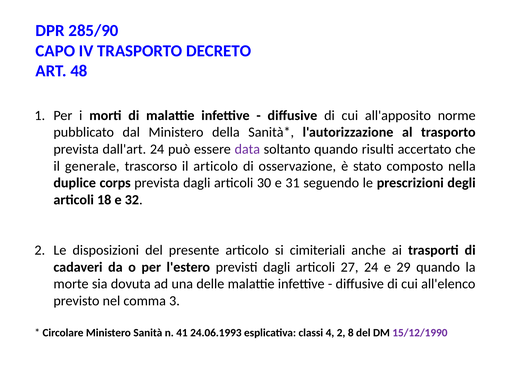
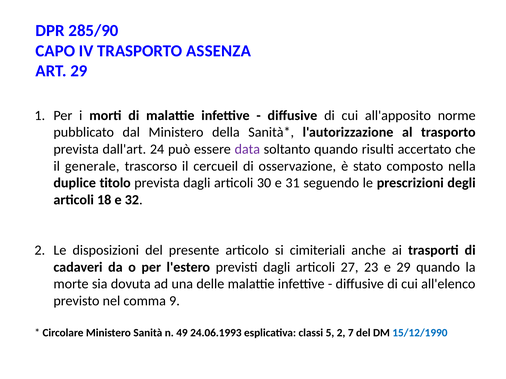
DECRETO: DECRETO -> ASSENZA (219, 51)
ART 48: 48 -> 29 (79, 71)
il articolo: articolo -> cercueil (216, 166)
corps: corps -> titolo (115, 183)
27 24: 24 -> 23 (371, 268)
3: 3 -> 9 (174, 301)
41: 41 -> 49 (182, 333)
4: 4 -> 5 (330, 333)
8: 8 -> 7 (351, 333)
15/12/1990 colour: purple -> blue (420, 333)
